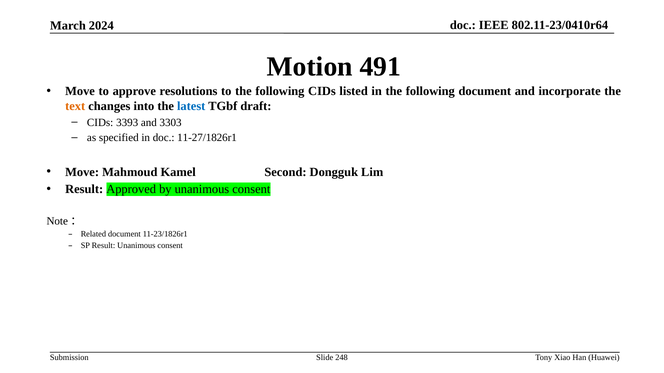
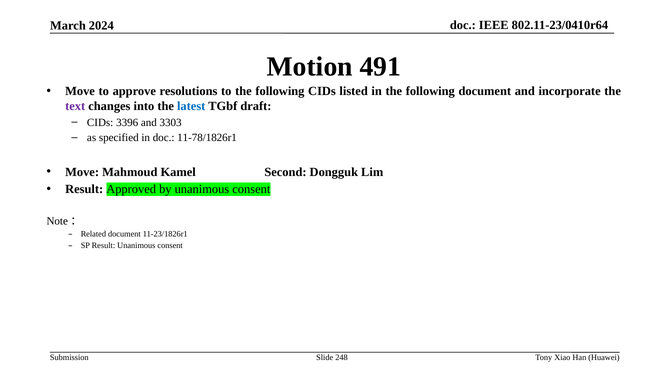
text colour: orange -> purple (75, 106)
3393: 3393 -> 3396 (127, 123)
11-27/1826r1: 11-27/1826r1 -> 11-78/1826r1 (207, 138)
